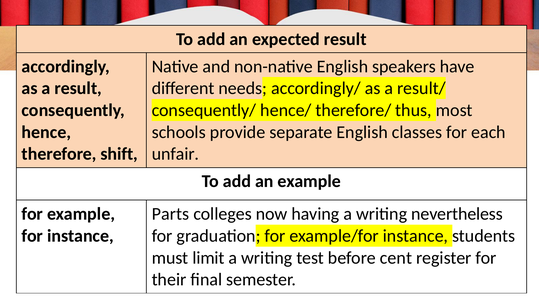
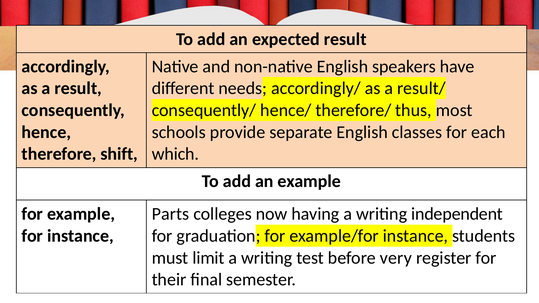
unfair: unfair -> which (175, 154)
nevertheless: nevertheless -> independent (457, 214)
cent: cent -> very (396, 258)
